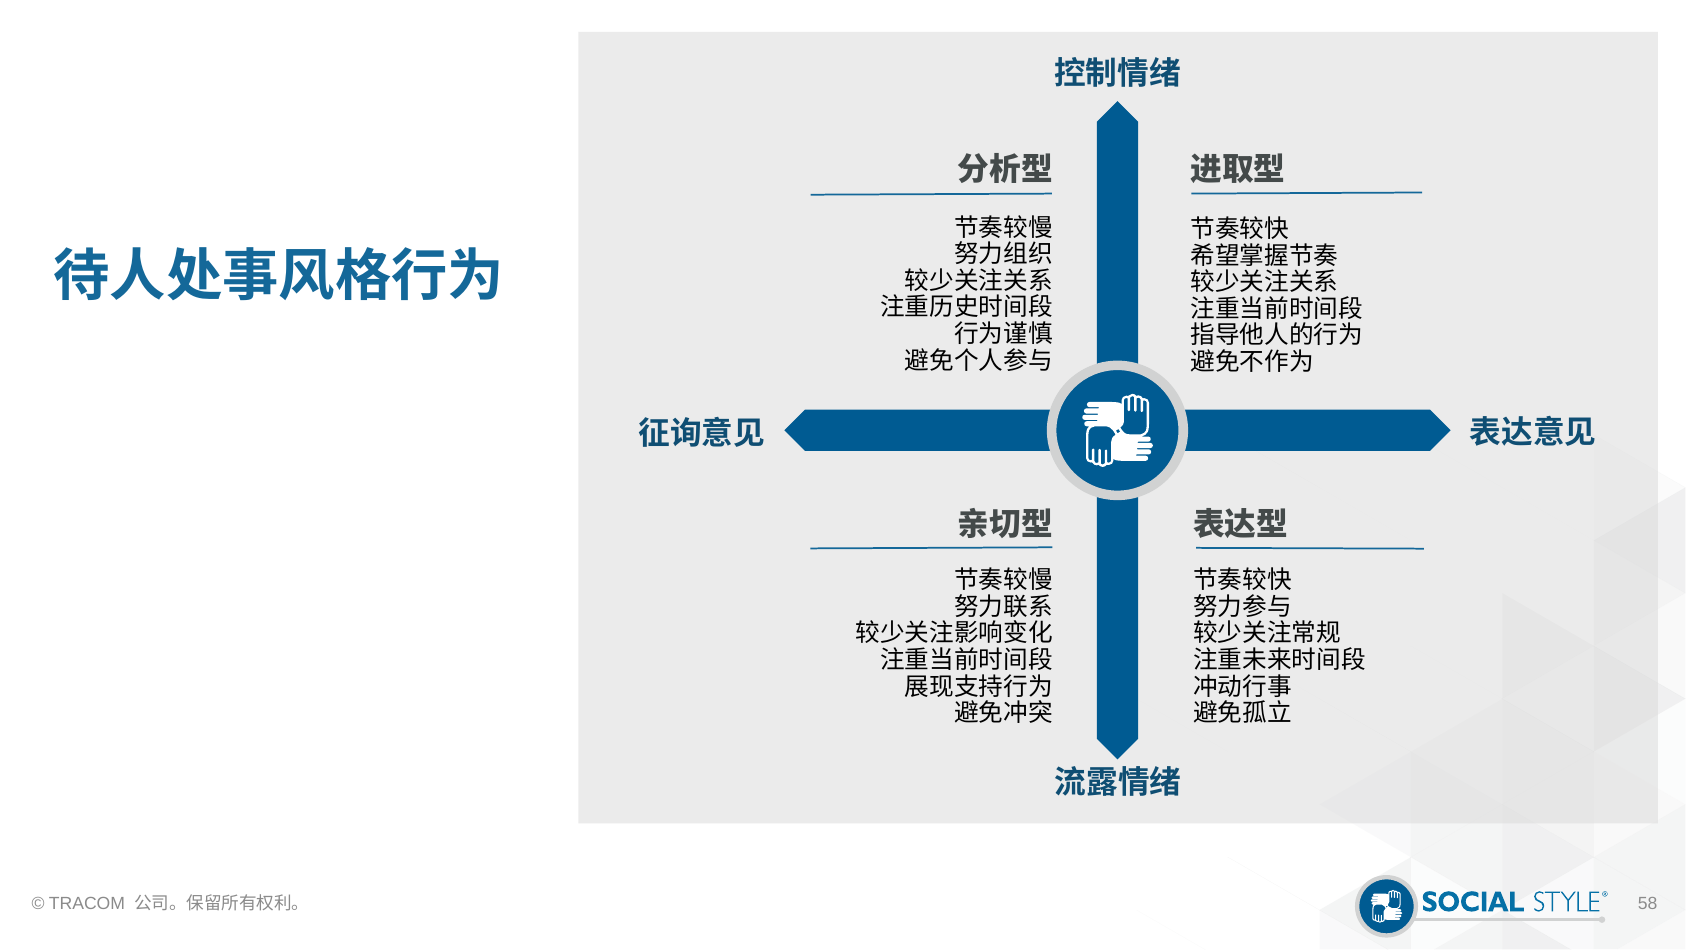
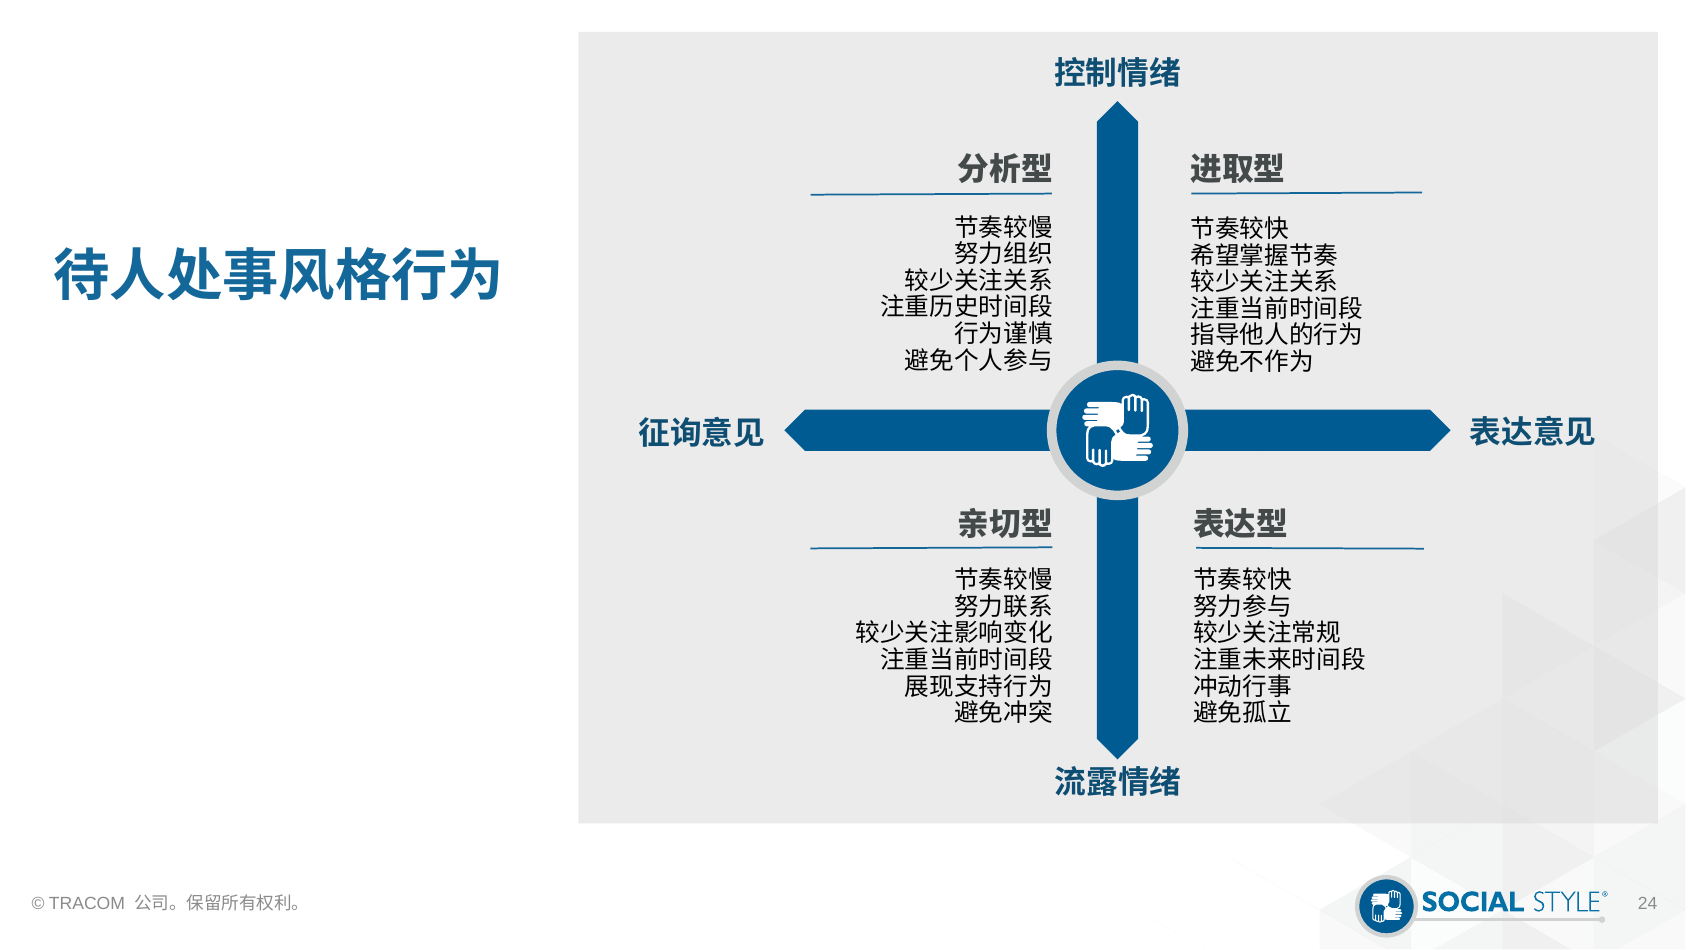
58: 58 -> 24 (1648, 904)
